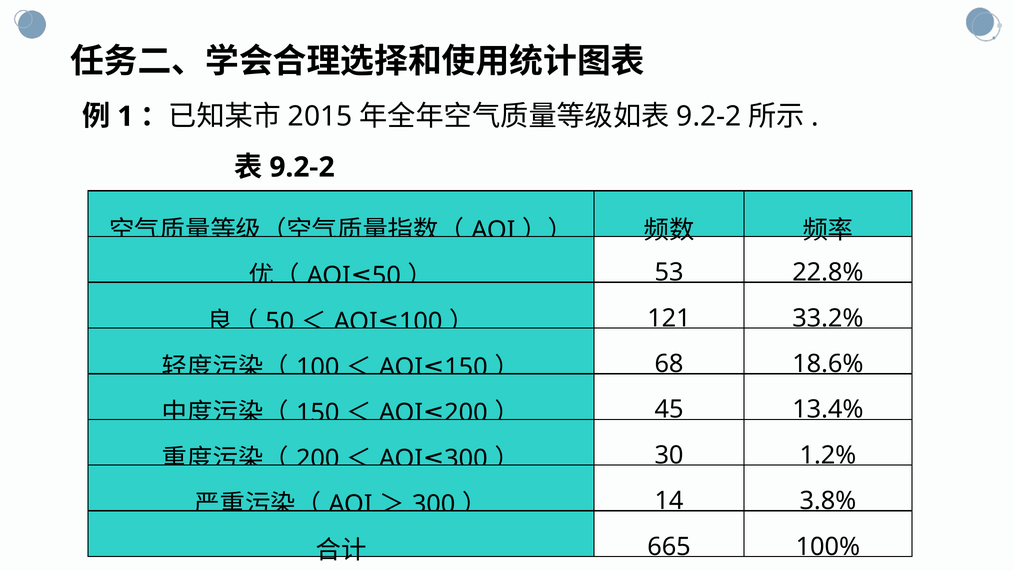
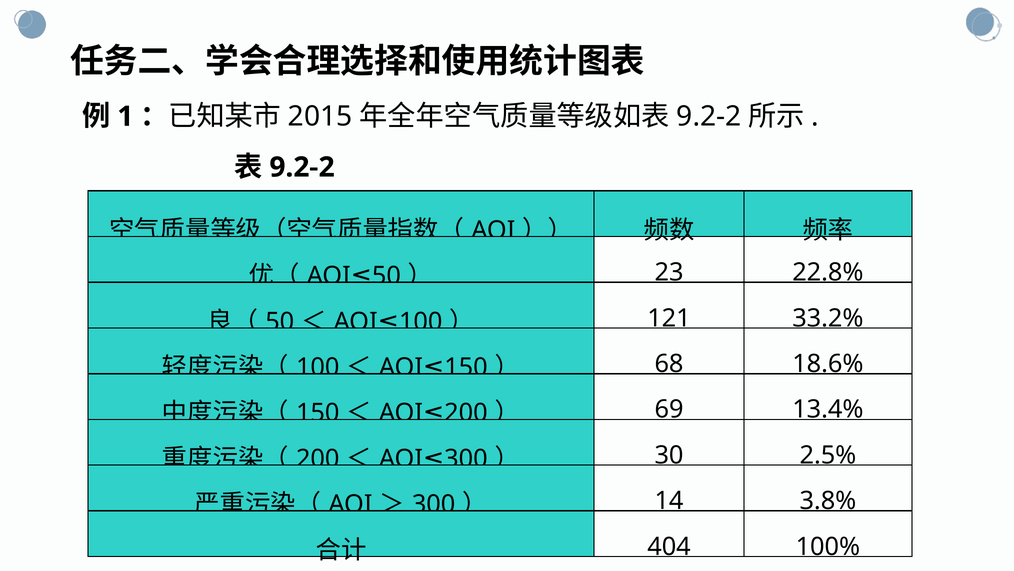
53: 53 -> 23 (669, 272)
45: 45 -> 69 (669, 409)
1.2%: 1.2% -> 2.5% (828, 455)
665: 665 -> 404 (669, 546)
